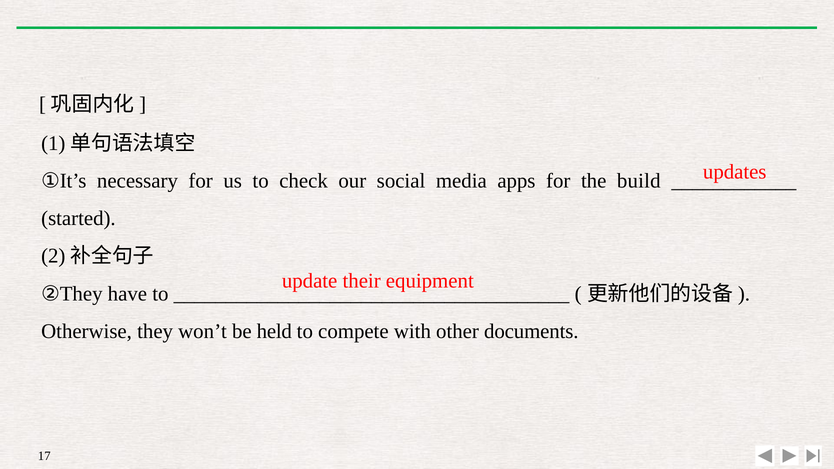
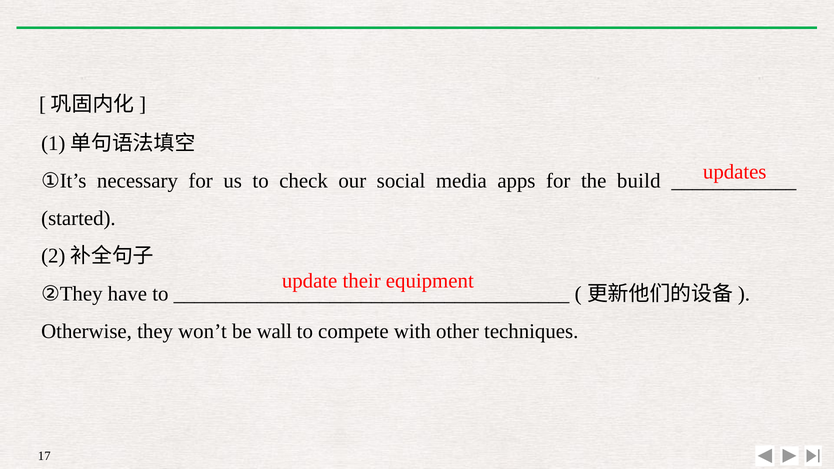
held: held -> wall (274, 331)
documents: documents -> techniques (531, 331)
